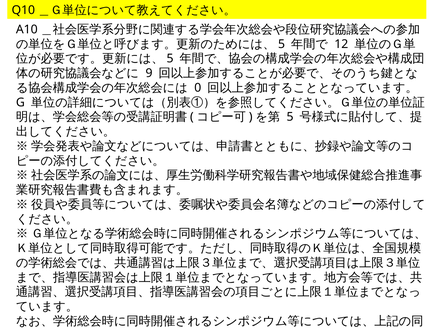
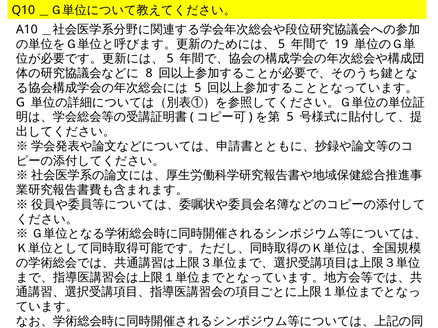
12: 12 -> 19 (341, 44)
9: 9 -> 8 (149, 73)
0: 0 -> 5 (198, 88)
